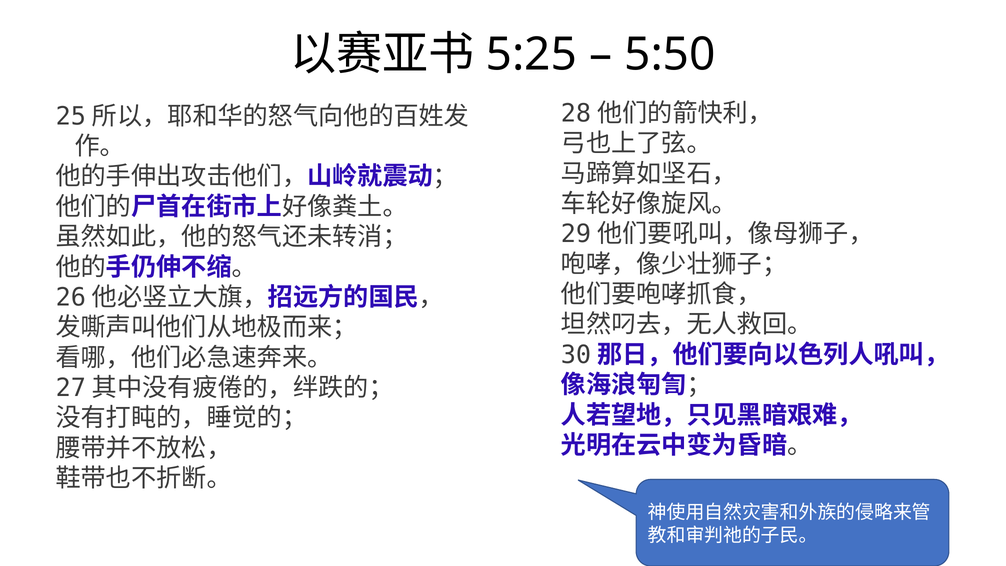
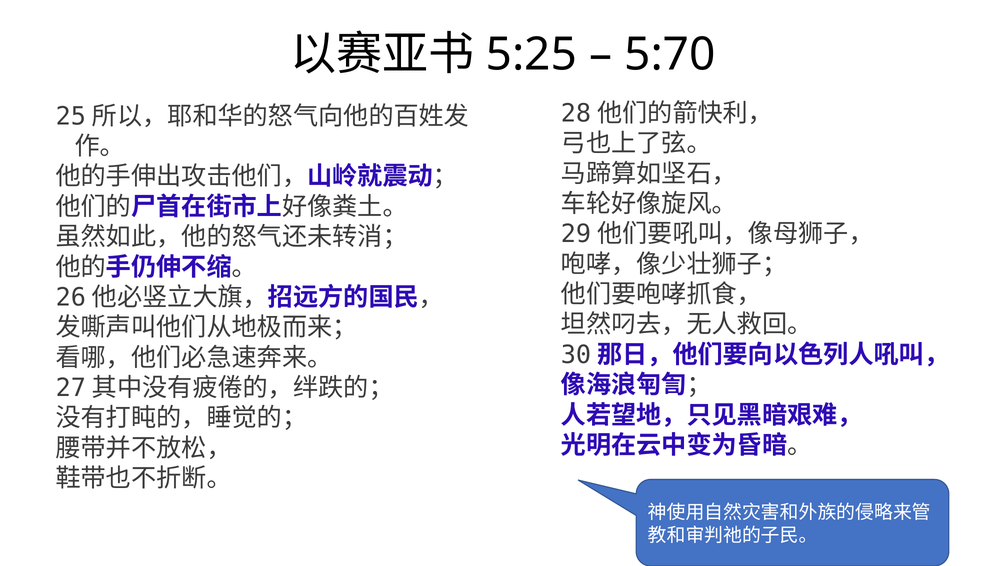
5:50: 5:50 -> 5:70 (670, 54)
